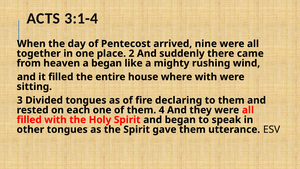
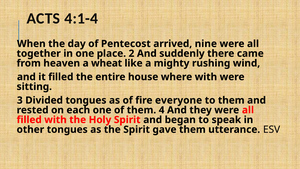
3:1-4: 3:1-4 -> 4:1-4 (81, 19)
a began: began -> wheat (107, 63)
declaring: declaring -> everyone (179, 100)
